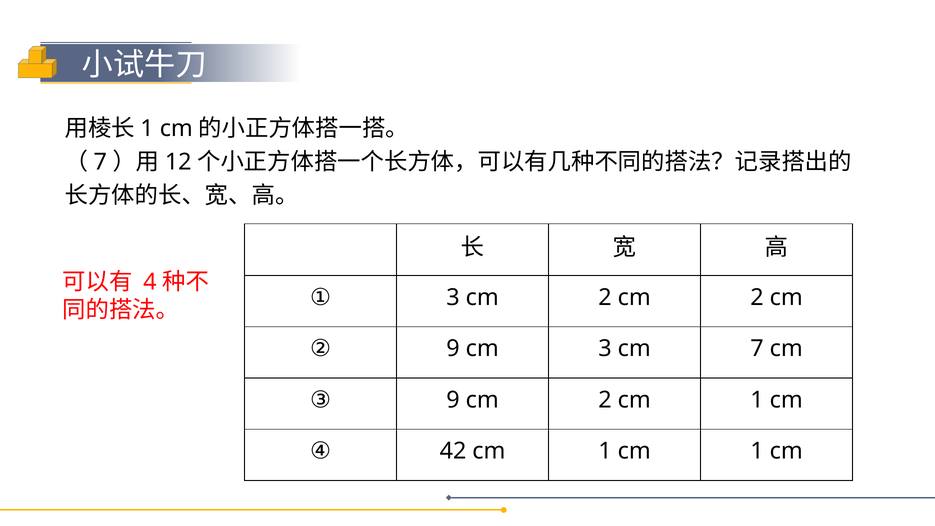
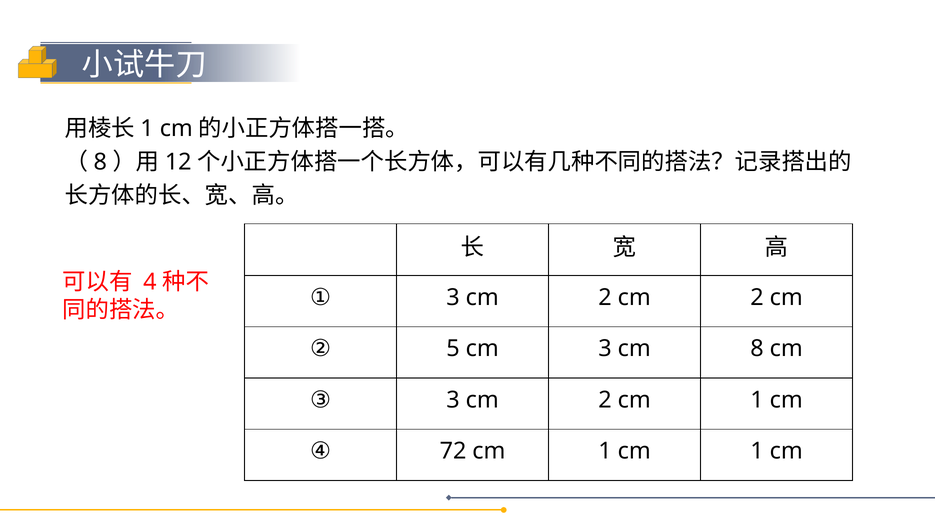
7: 7 -> 8 (100, 162)
② 9: 9 -> 5 (453, 349)
cm 7: 7 -> 8 (757, 349)
③ 9: 9 -> 3 (453, 400)
42: 42 -> 72 (453, 451)
